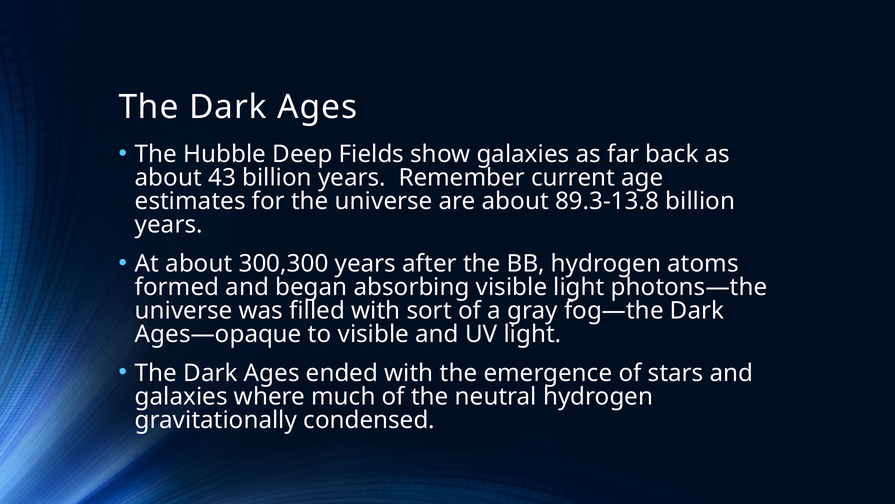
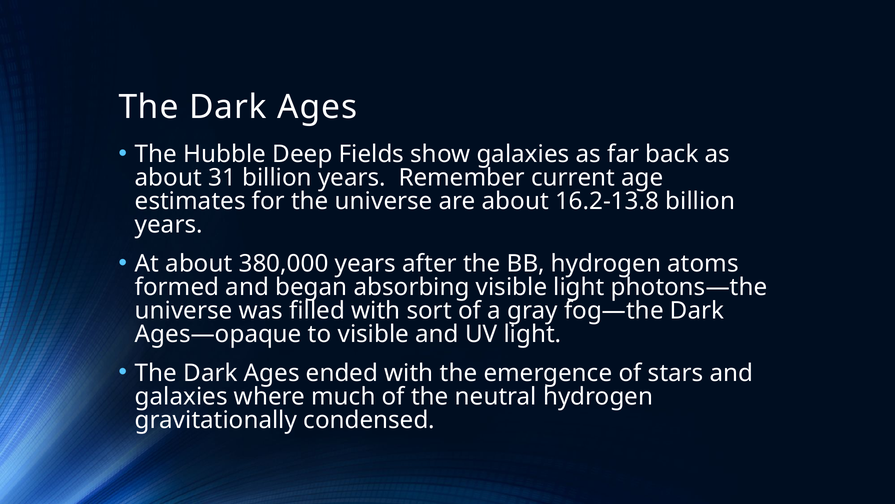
43: 43 -> 31 (222, 178)
89.3-13.8: 89.3-13.8 -> 16.2-13.8 (607, 201)
300,300: 300,300 -> 380,000 (284, 263)
